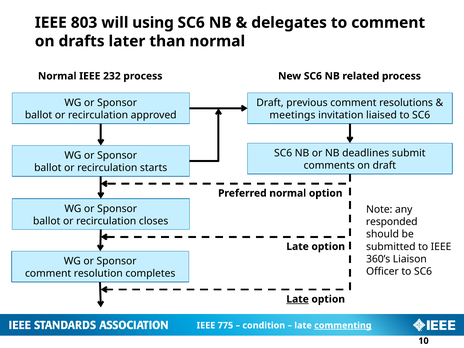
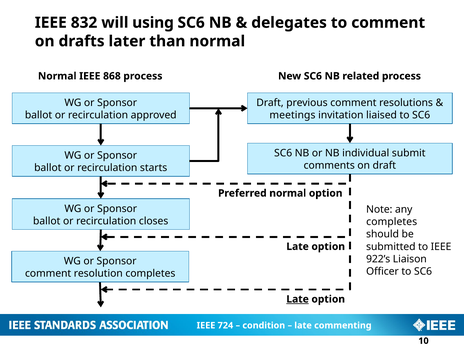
803: 803 -> 832 (84, 23)
232: 232 -> 868 (112, 76)
deadlines: deadlines -> individual (366, 153)
responded: responded -> completes (392, 222)
360’s: 360’s -> 922’s (378, 259)
775: 775 -> 724 (225, 325)
commenting underline: present -> none (343, 325)
